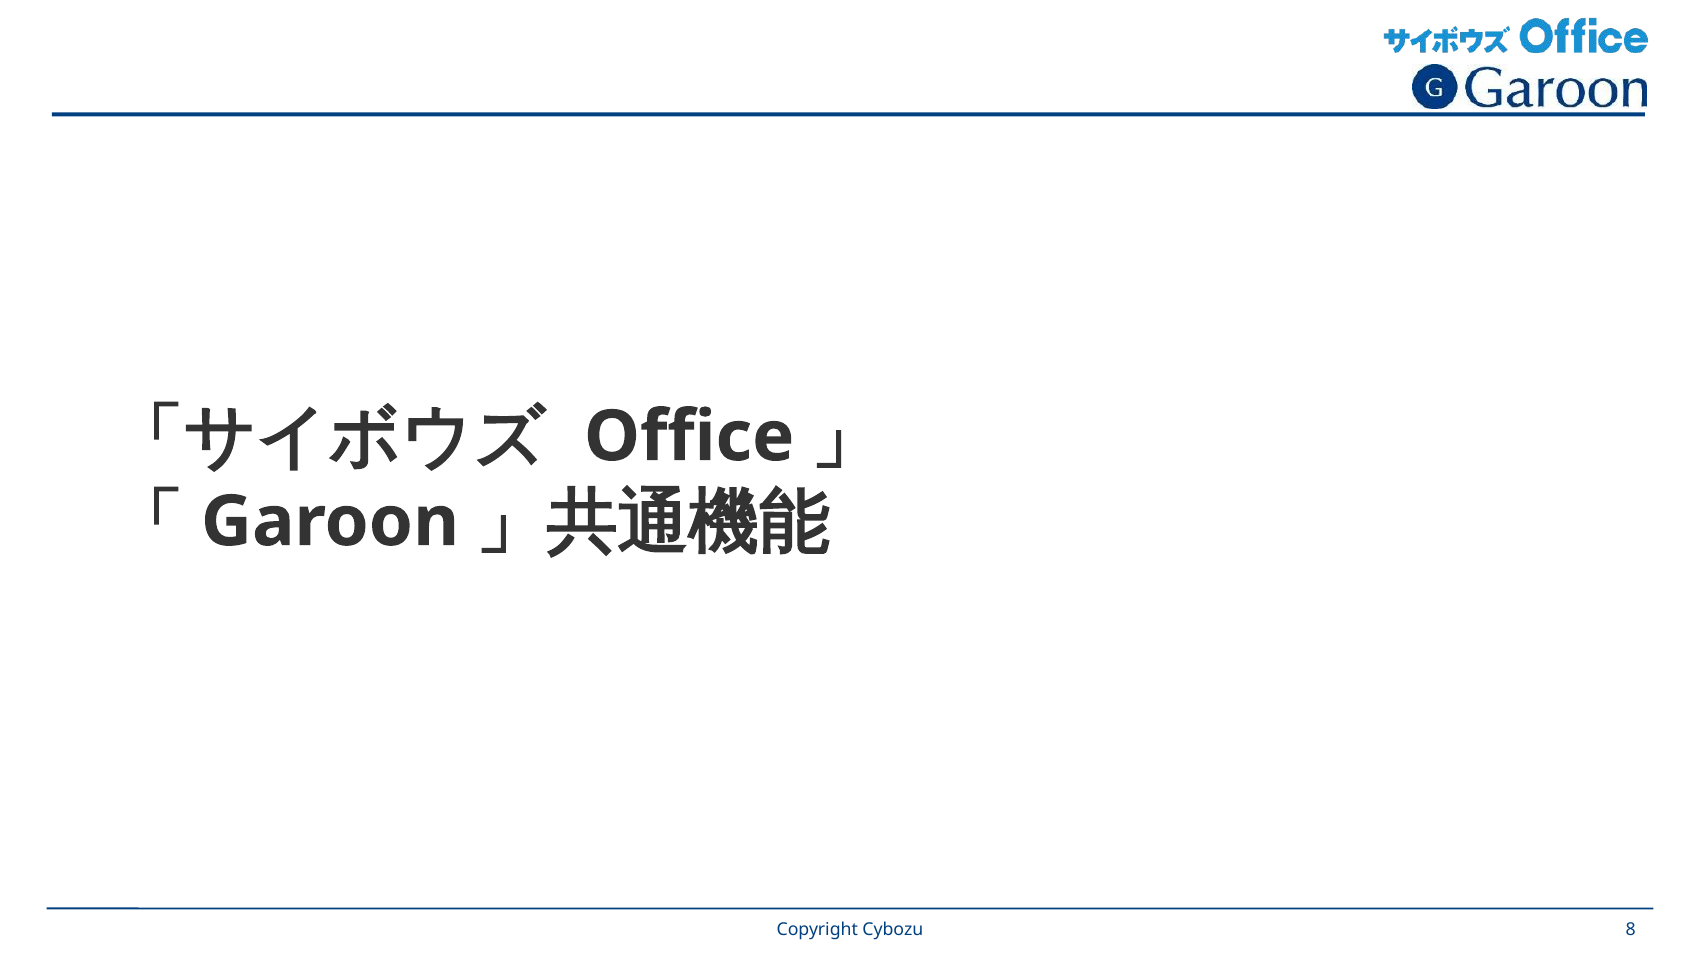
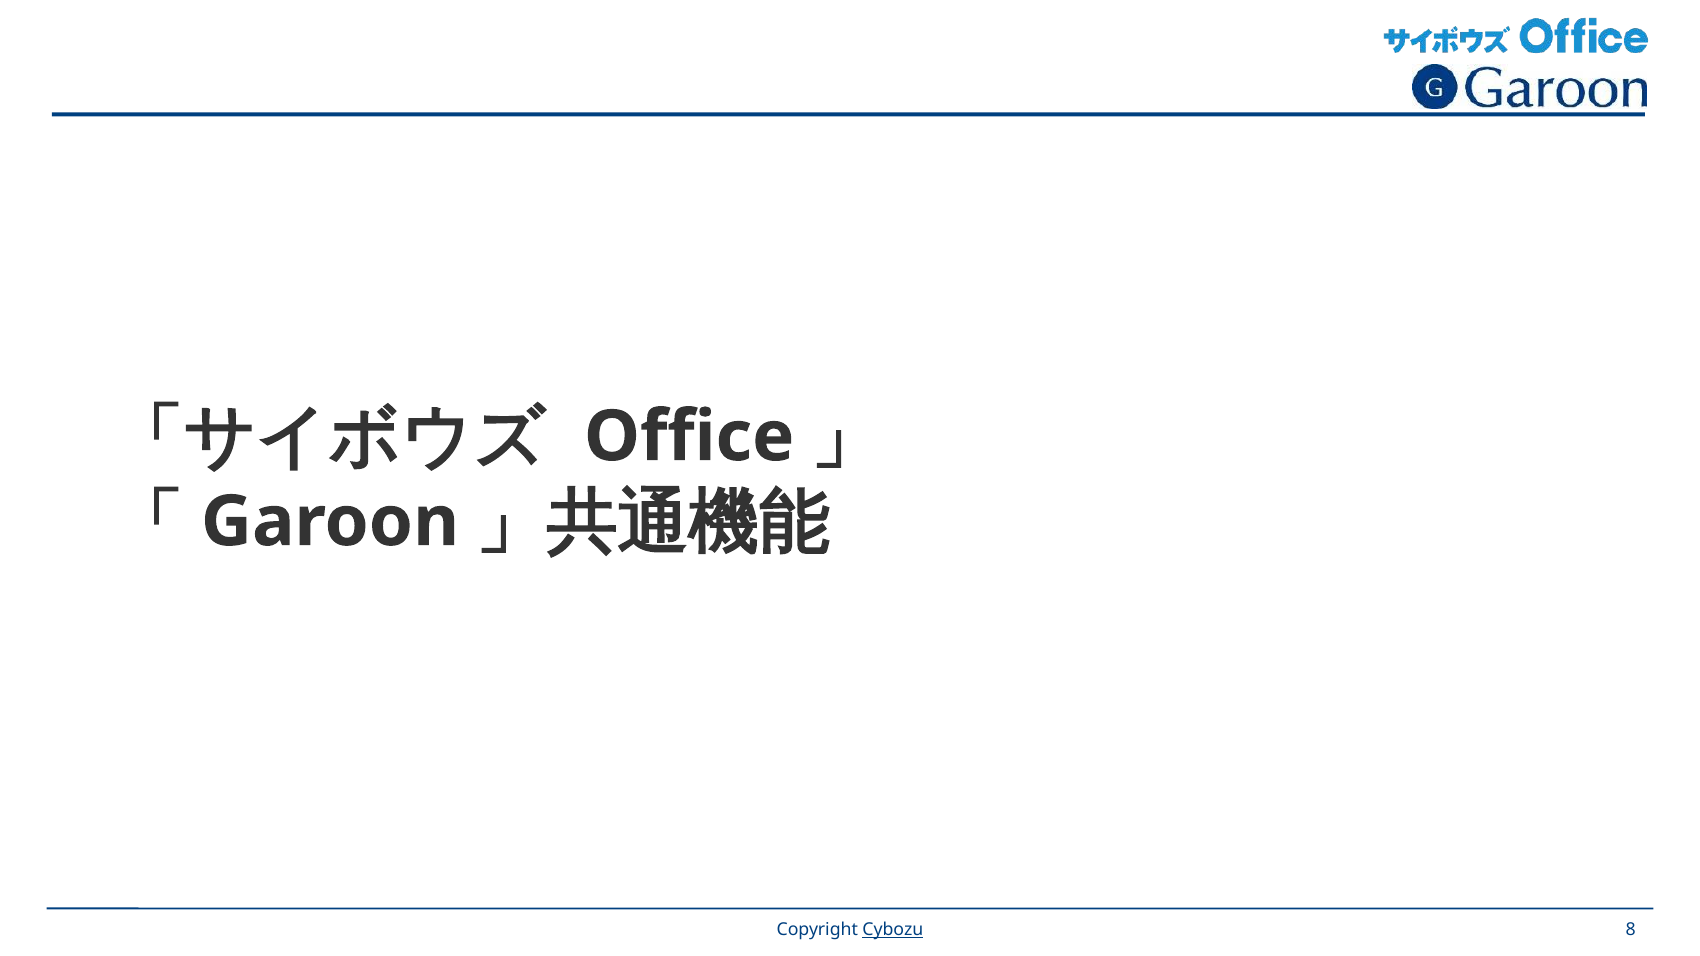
Cybozu underline: none -> present (893, 930)
